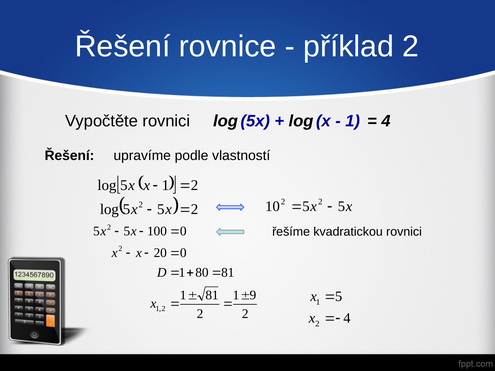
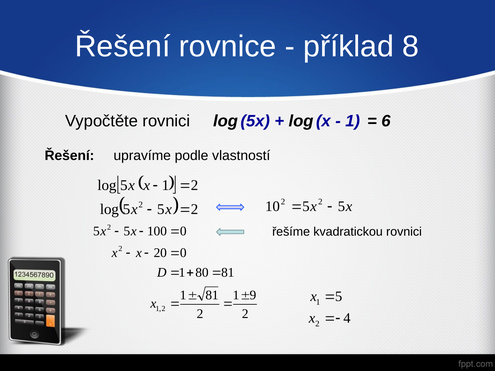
příklad 2: 2 -> 8 (411, 47)
4: 4 -> 6 (386, 121)
